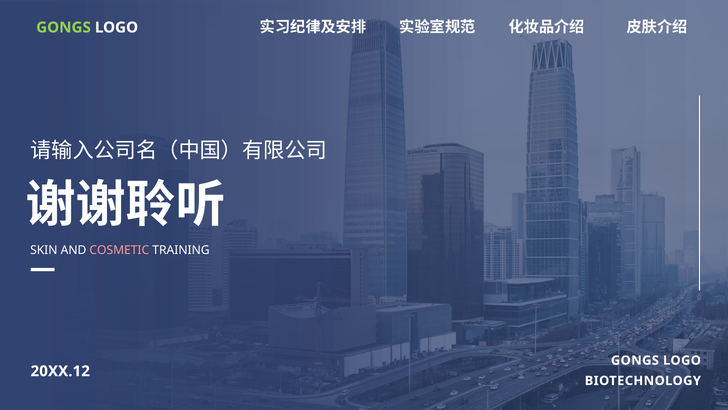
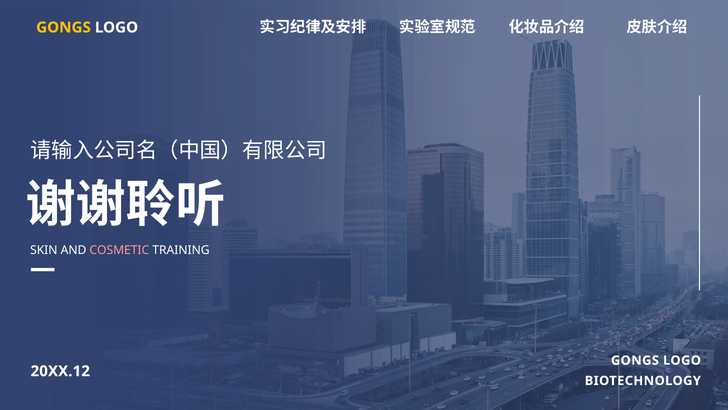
GONGS colour: light green -> yellow (64, 27)
